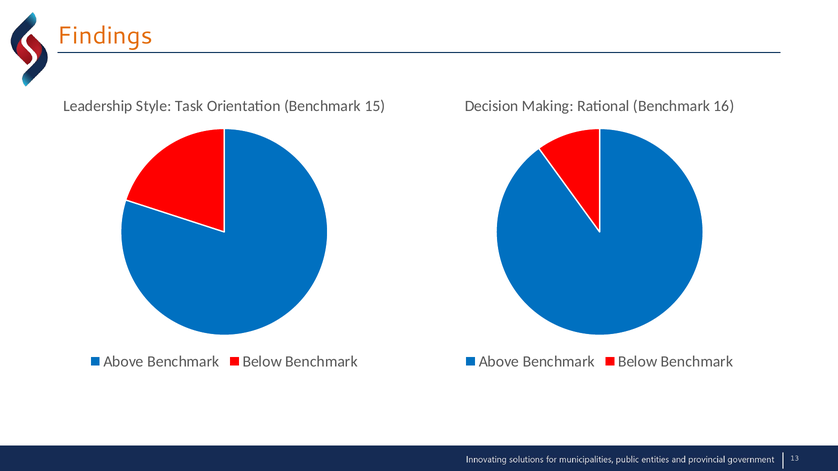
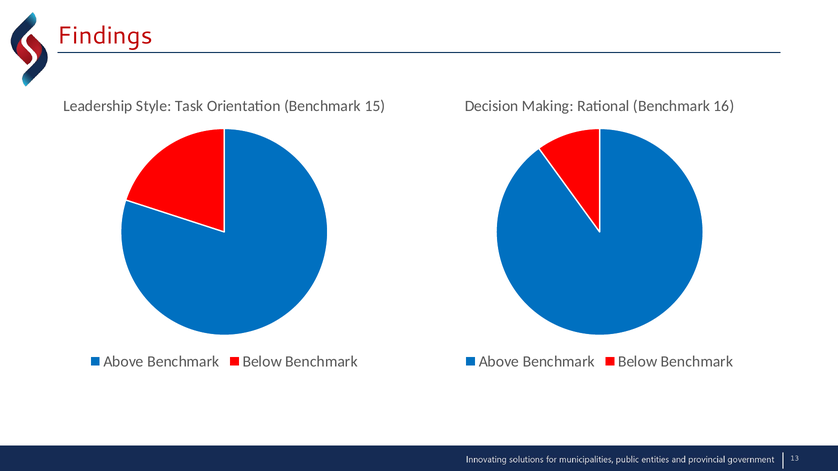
Findings colour: orange -> red (105, 36)
